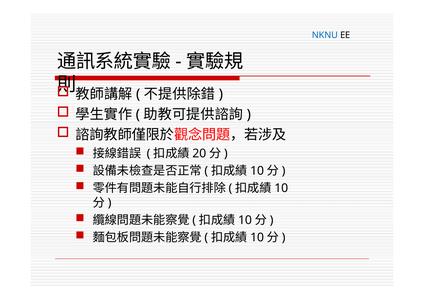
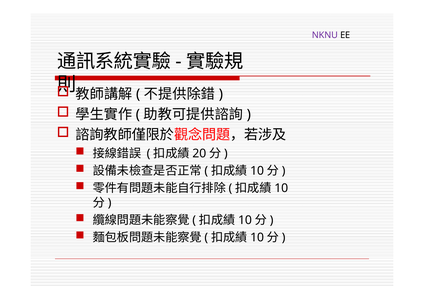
NKNU colour: blue -> purple (325, 35)
